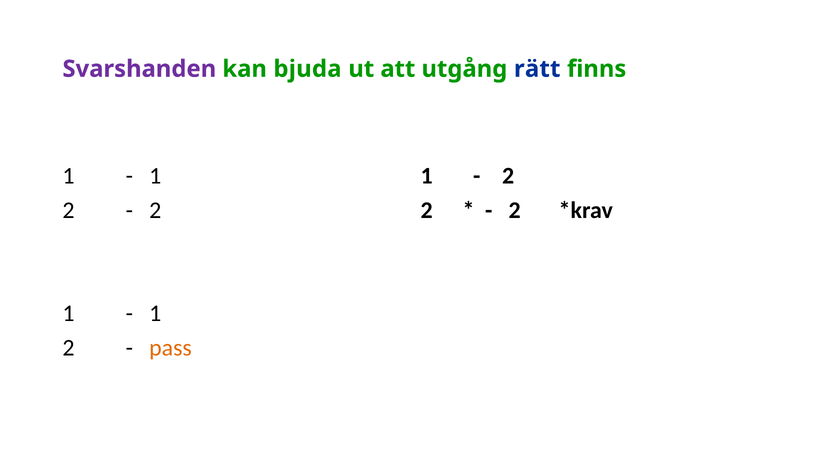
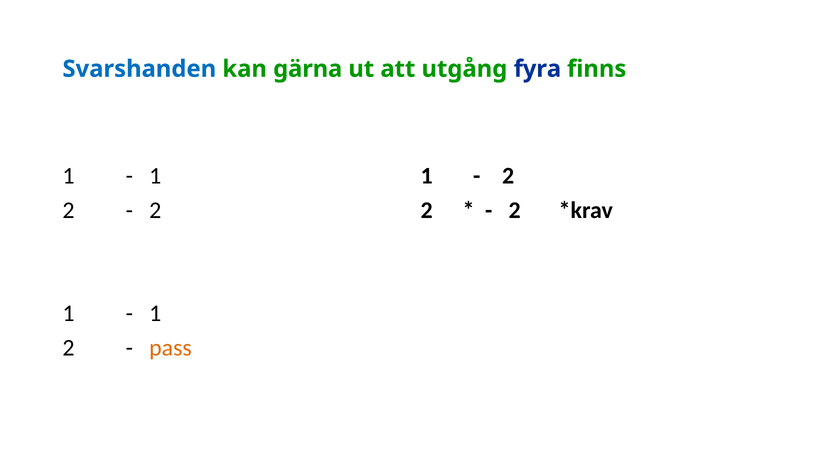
Svarshanden colour: purple -> blue (139, 69)
bjuda: bjuda -> gärna (308, 69)
rätt: rätt -> fyra (537, 69)
